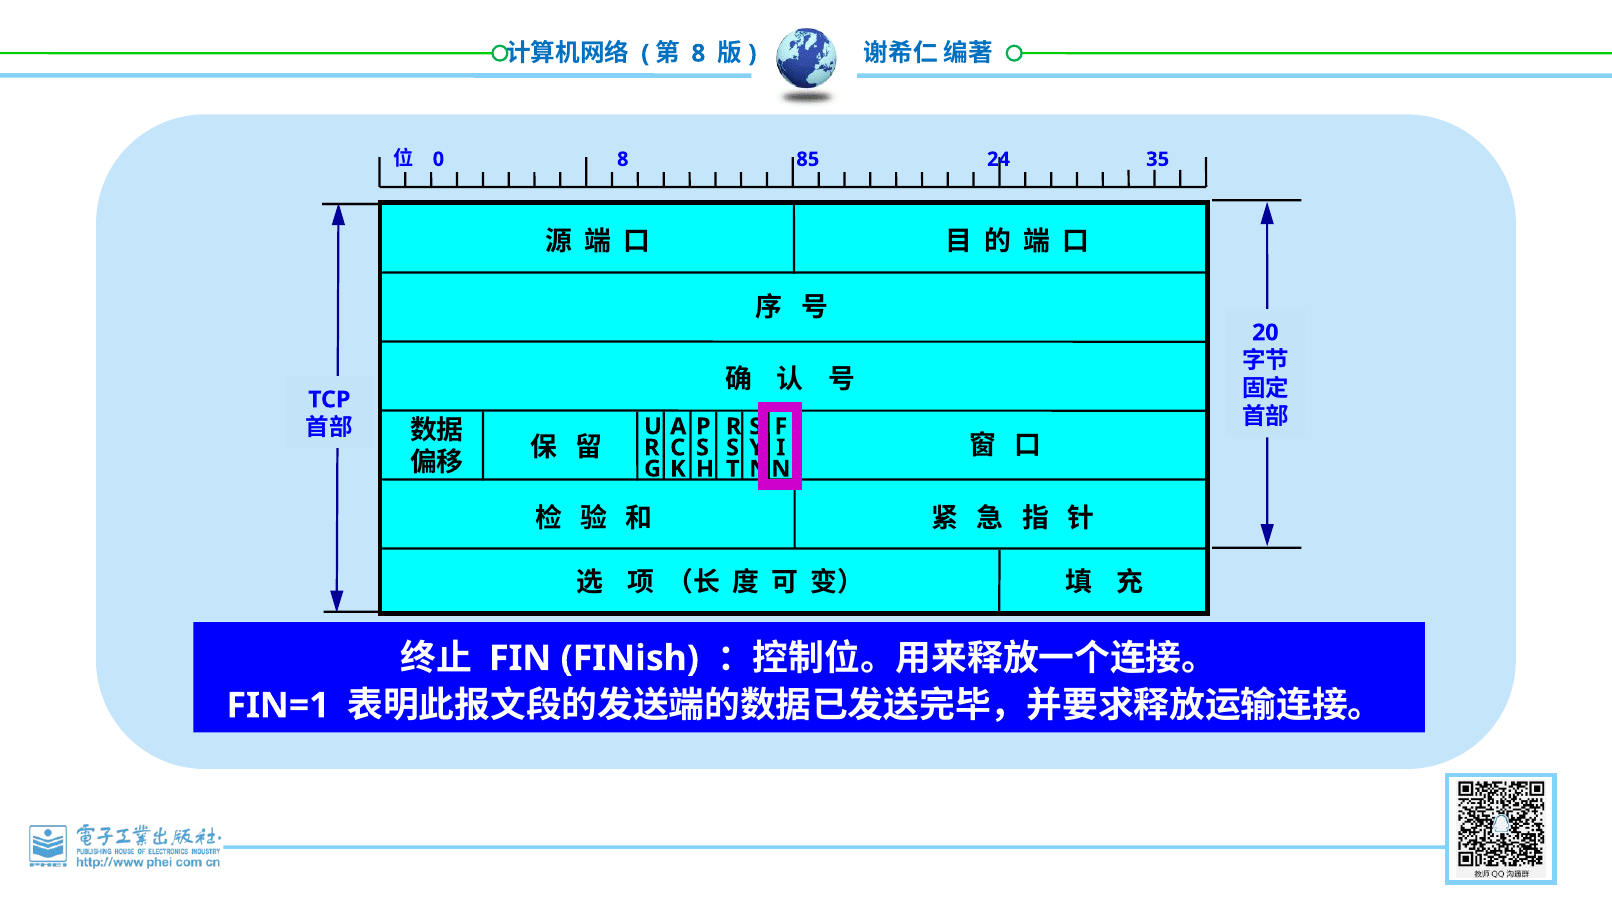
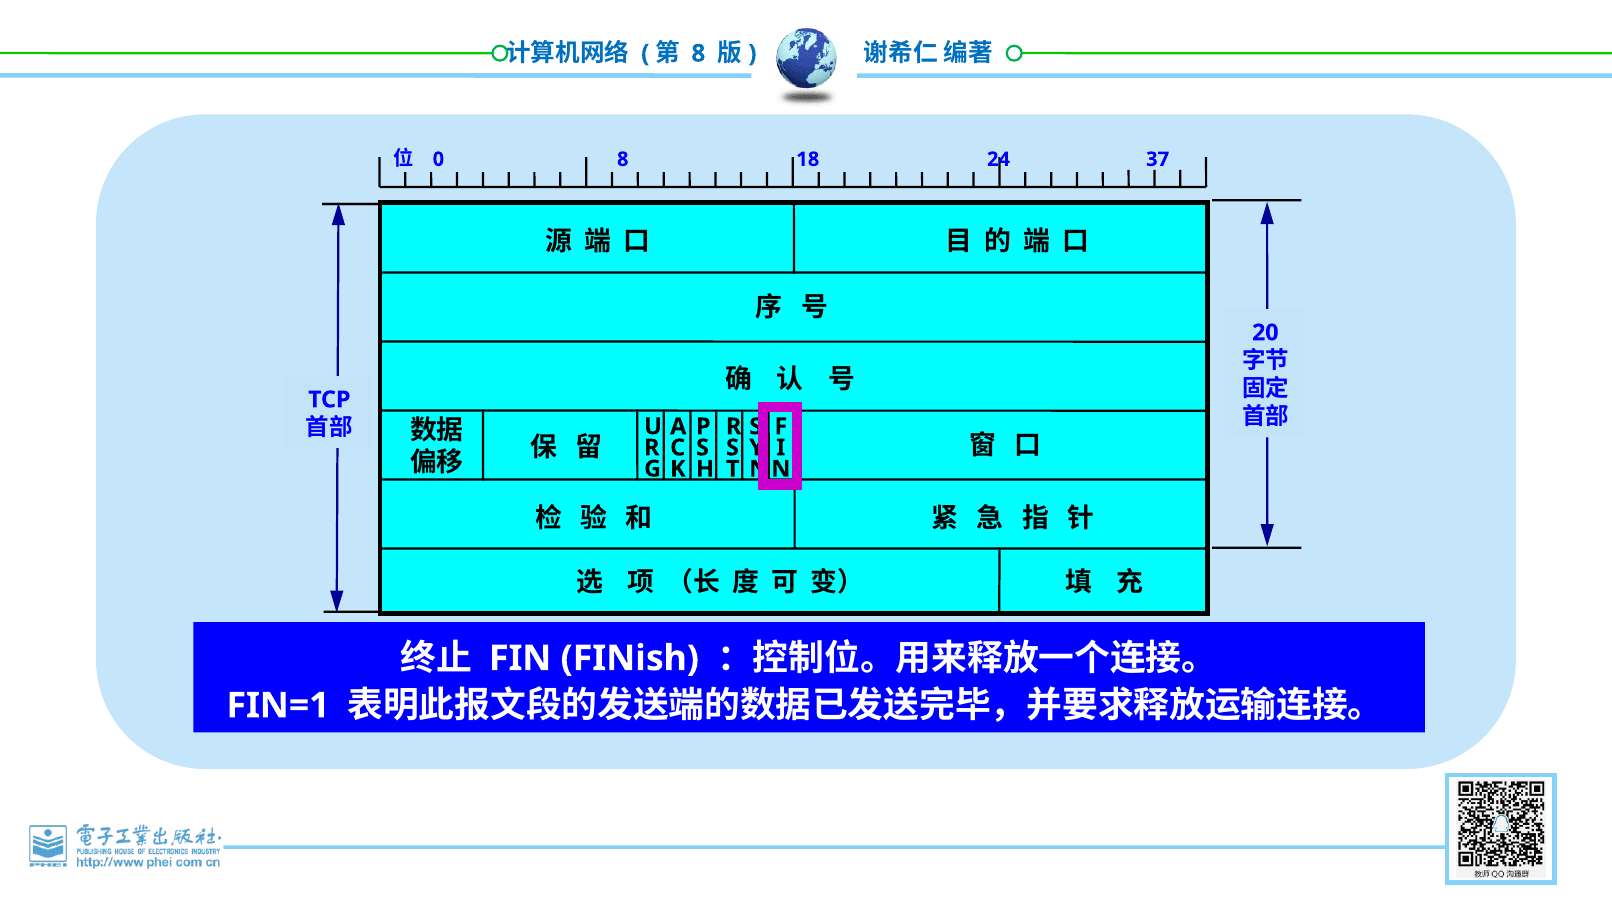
85: 85 -> 18 (808, 159)
35: 35 -> 37 (1158, 159)
